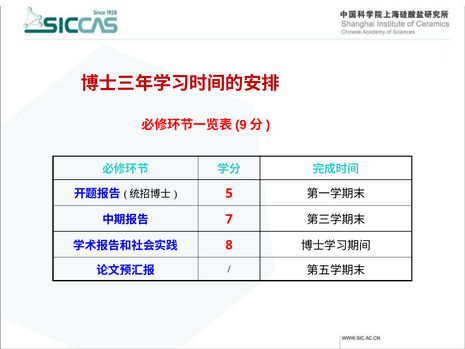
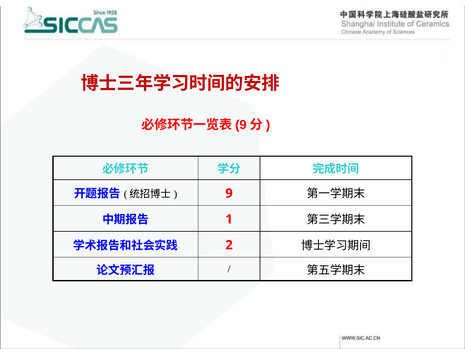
5: 5 -> 9 (229, 193)
7: 7 -> 1 (229, 219)
8: 8 -> 2 (229, 245)
